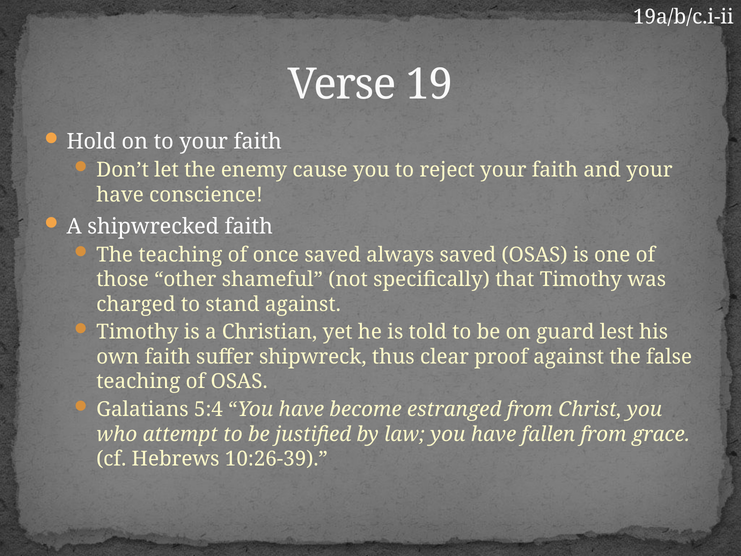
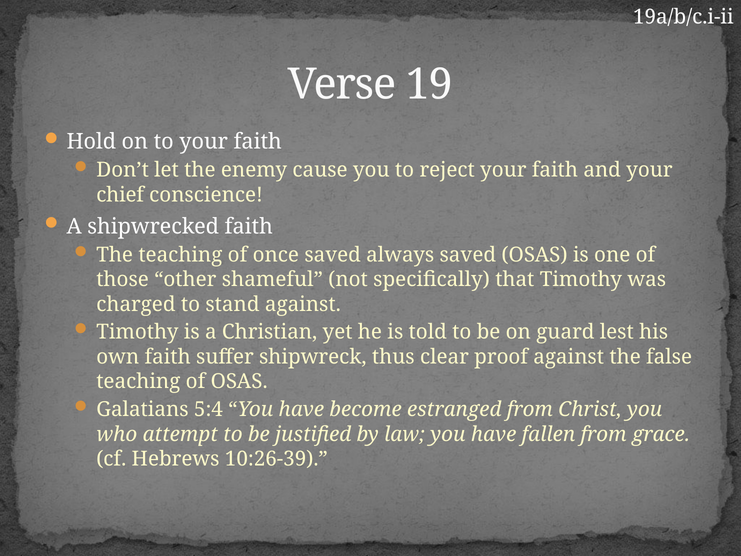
have: have -> chief (120, 195)
